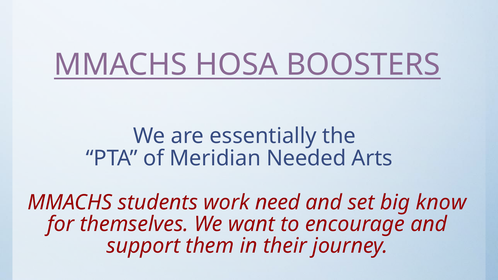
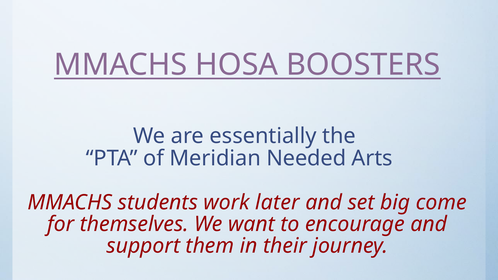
need: need -> later (277, 202)
know: know -> come (441, 202)
